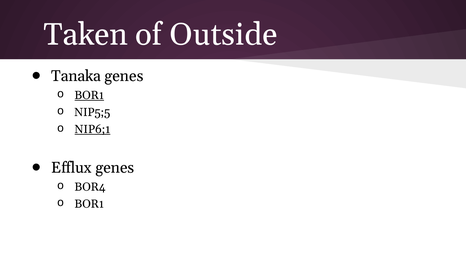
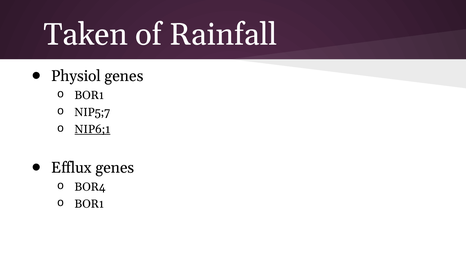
Outside: Outside -> Rainfall (224, 34)
Tanaka: Tanaka -> Physiol (76, 76)
BOR1 underline: present -> none (89, 95)
NIP5;5: NIP5;5 -> NIP5;7 (92, 112)
